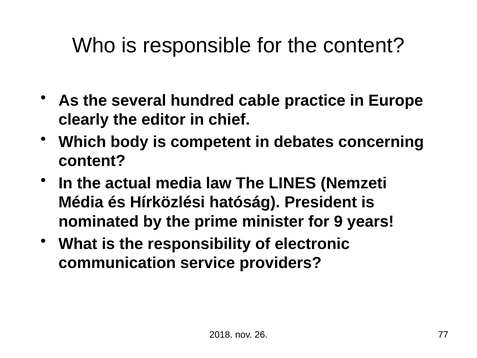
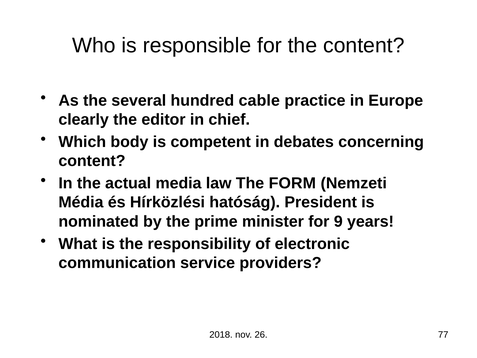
LINES: LINES -> FORM (292, 183)
